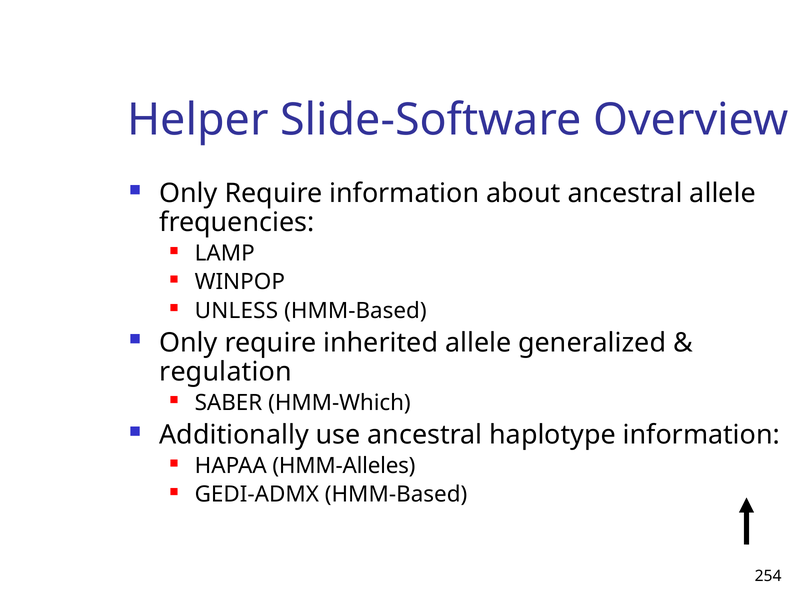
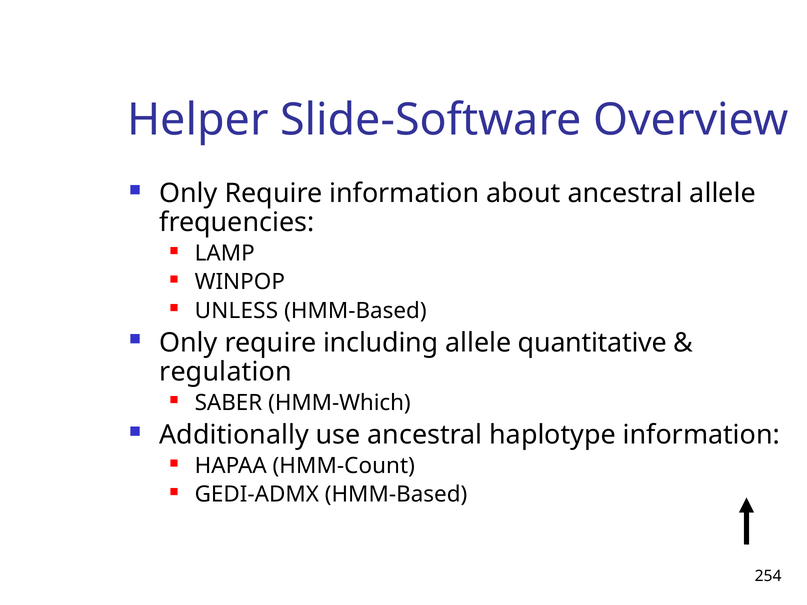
inherited: inherited -> including (381, 343)
generalized: generalized -> quantitative (592, 343)
HMM-Alleles: HMM-Alleles -> HMM-Count (344, 466)
